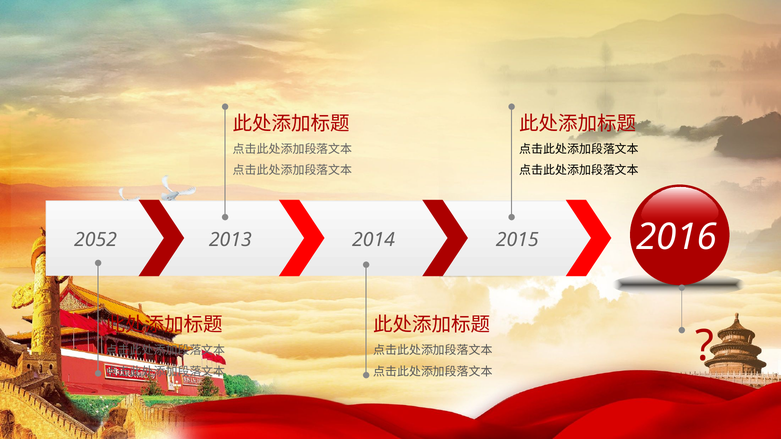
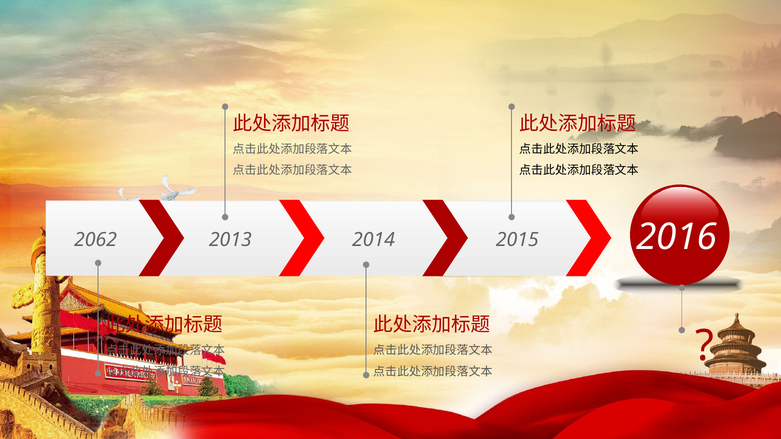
2052: 2052 -> 2062 (96, 240)
